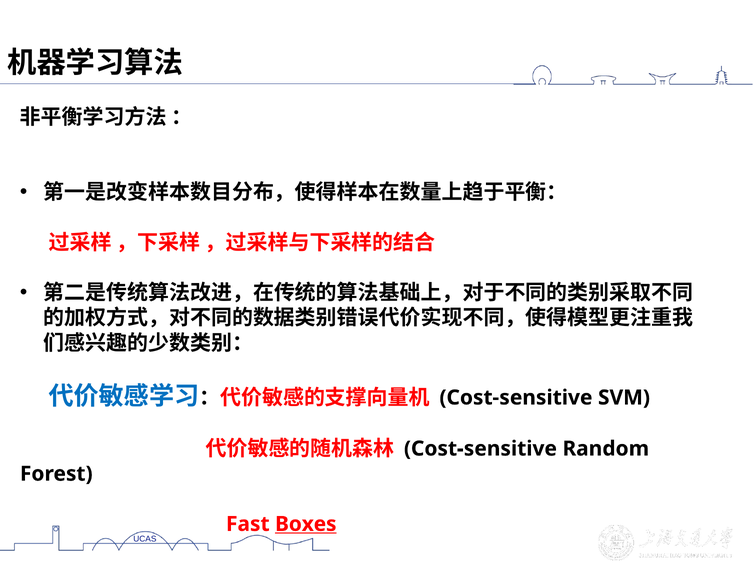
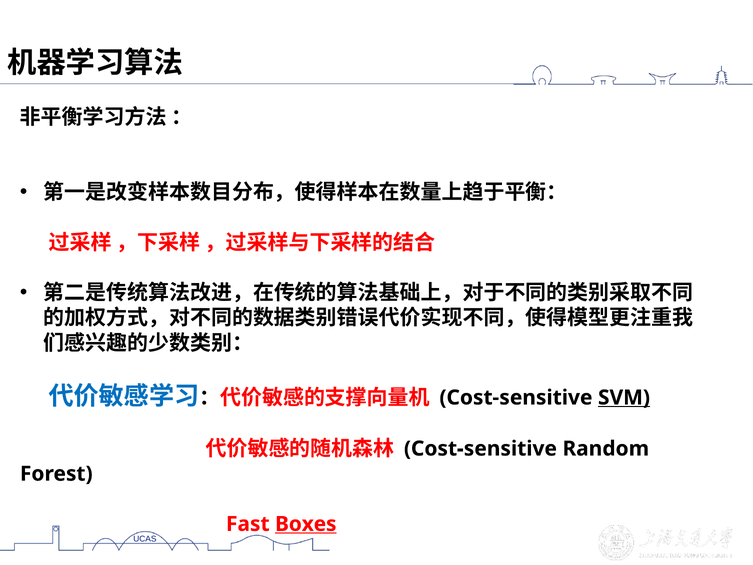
SVM underline: none -> present (624, 397)
